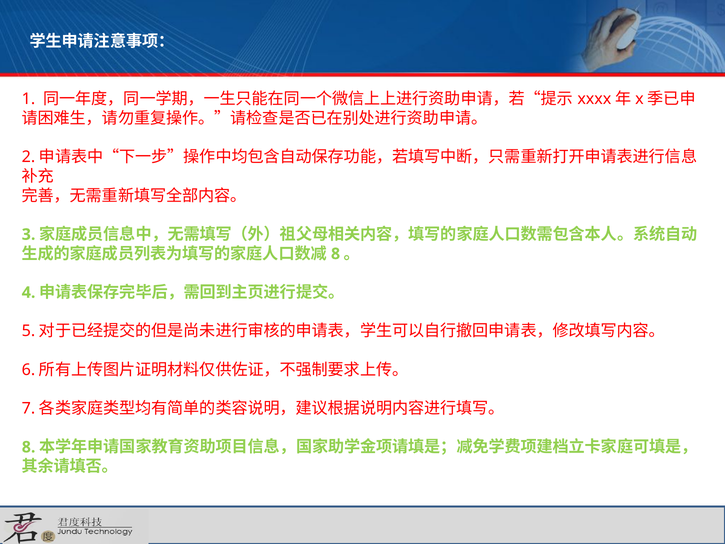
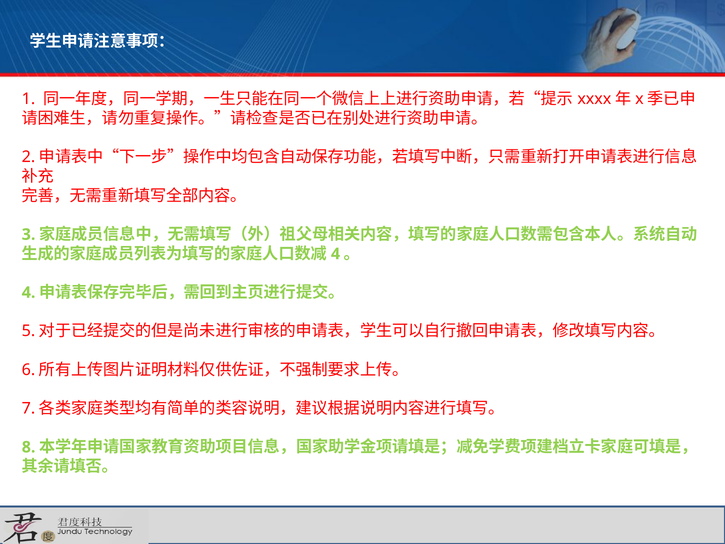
8: 8 -> 4 (336, 254)
